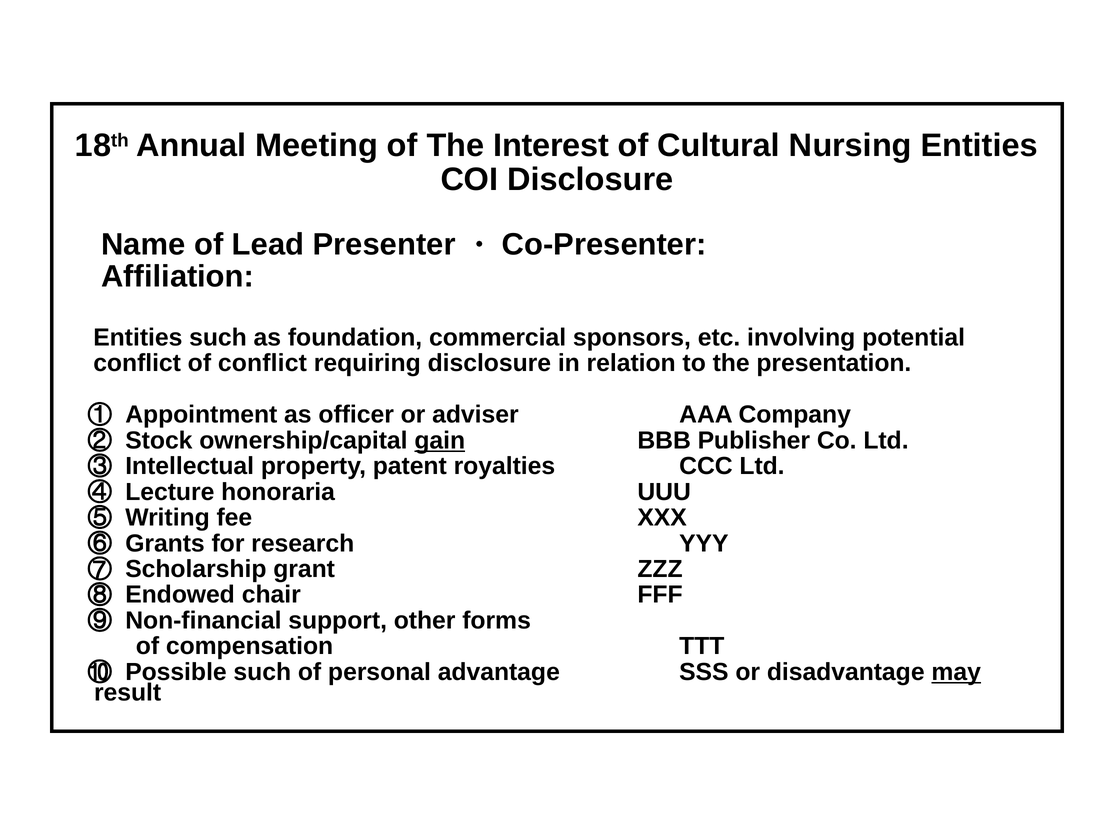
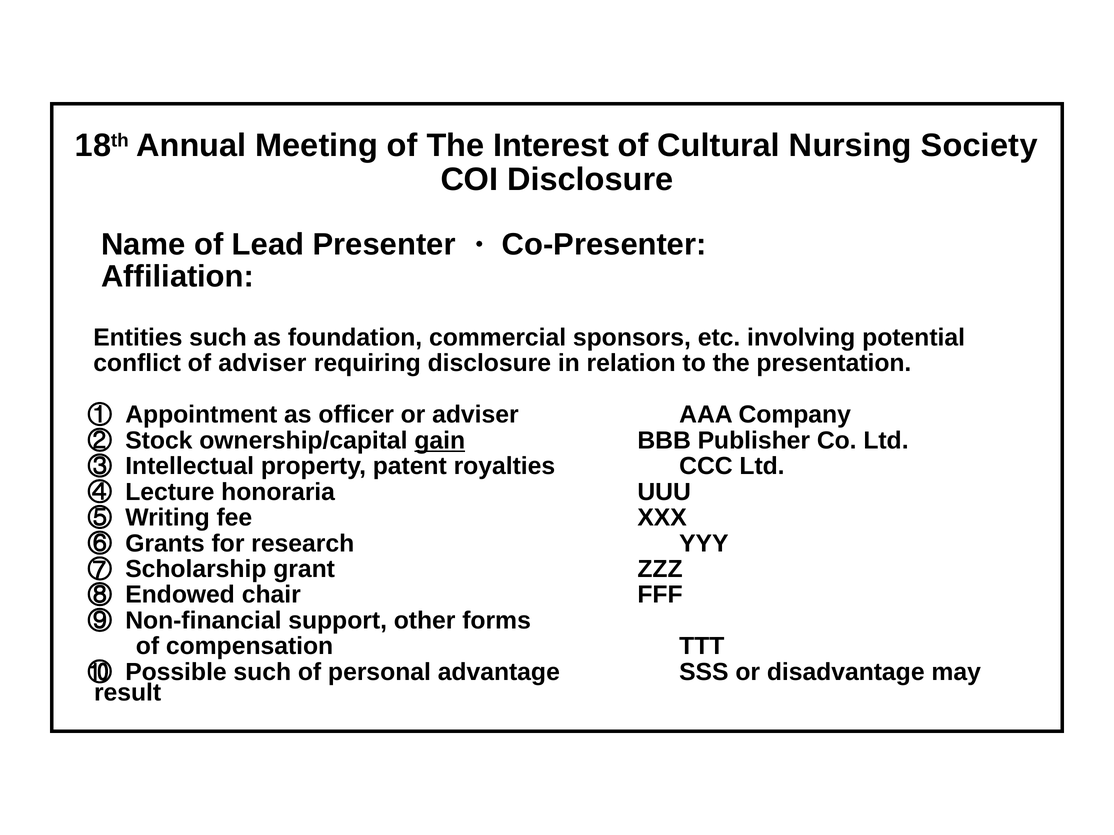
Nursing Entities: Entities -> Society (979, 146)
of conflict: conflict -> adviser (262, 364)
may underline: present -> none (956, 672)
